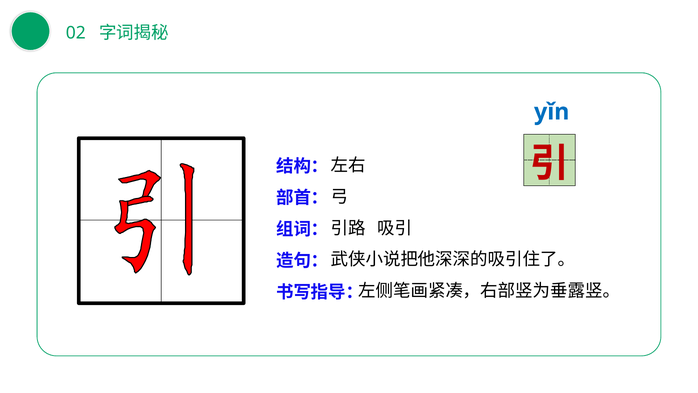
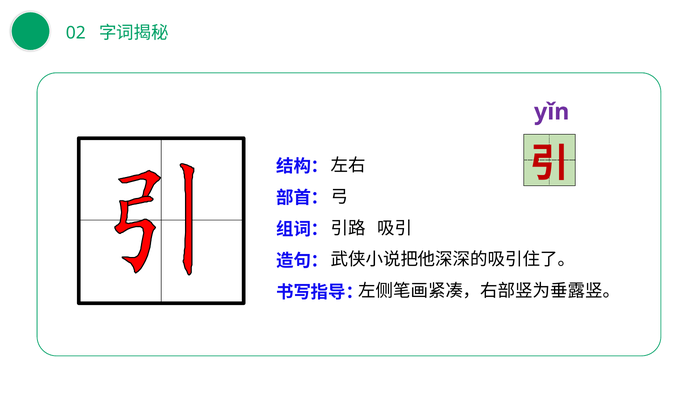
yǐn colour: blue -> purple (552, 112)
